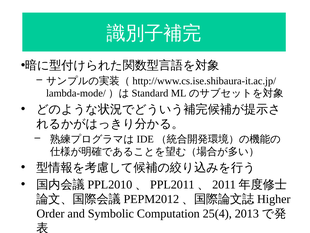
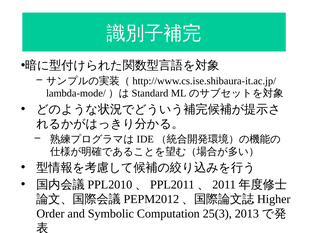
25(4: 25(4 -> 25(3 (217, 213)
